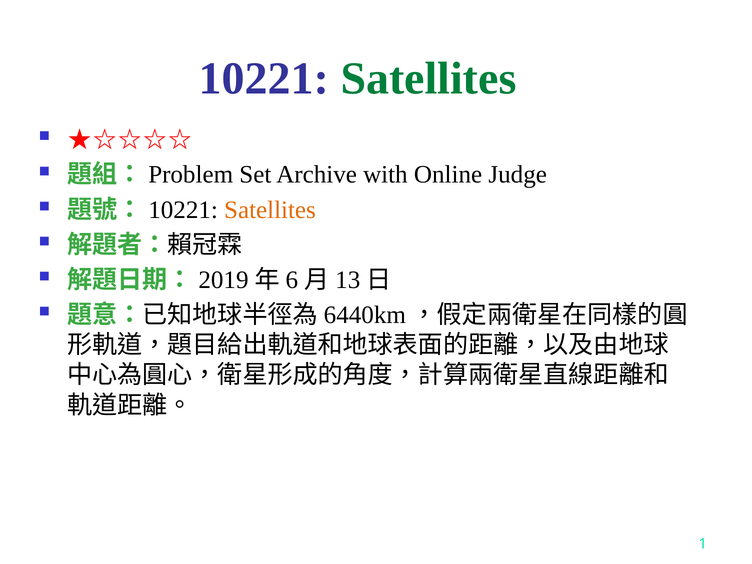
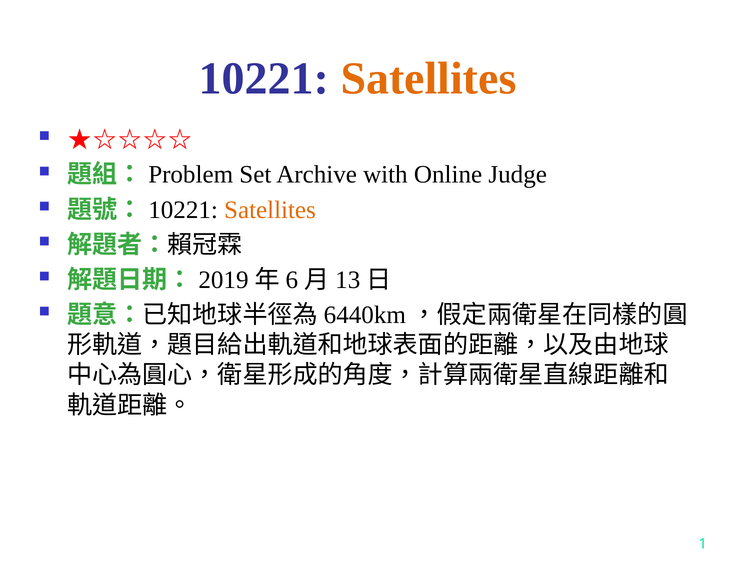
Satellites colour: green -> orange (428, 78)
